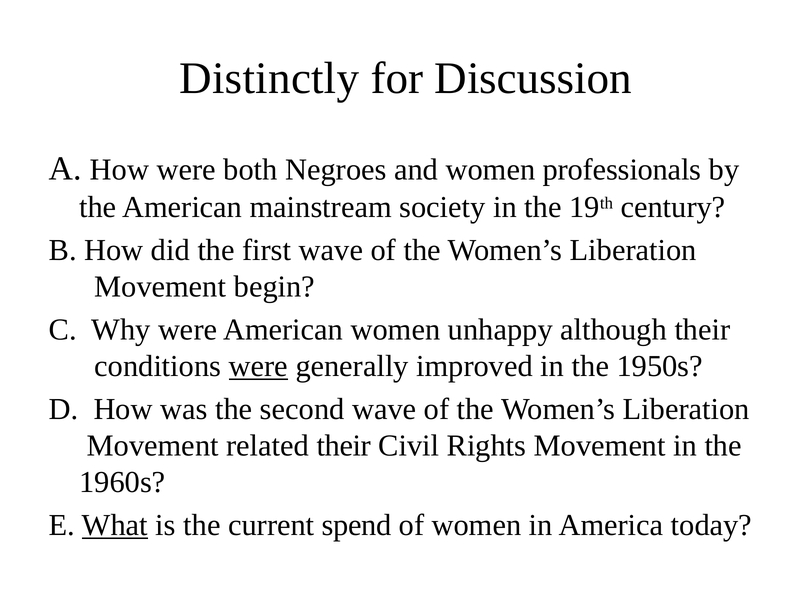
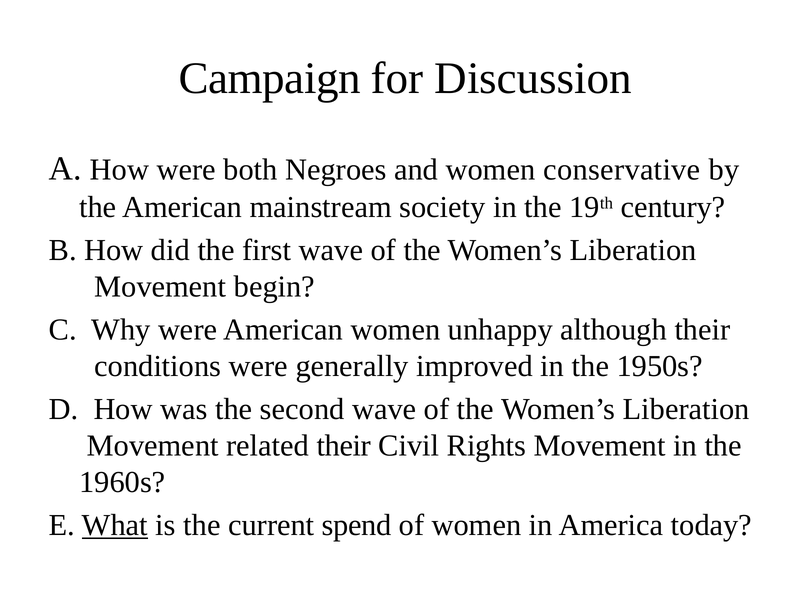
Distinctly: Distinctly -> Campaign (270, 78)
professionals: professionals -> conservative (622, 170)
were underline: present -> none (258, 366)
